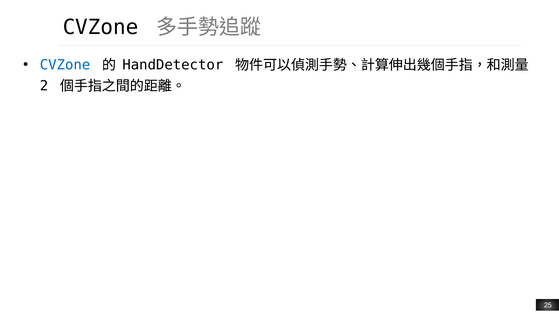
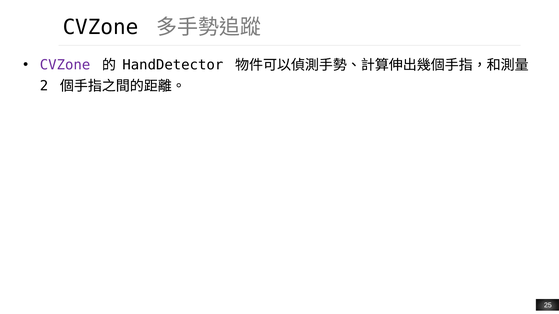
CVZone colour: blue -> purple (65, 65)
